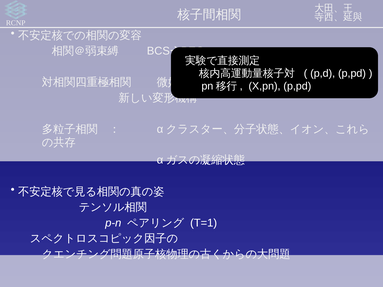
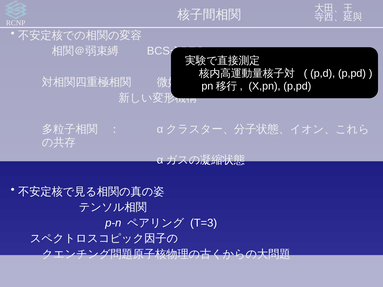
T=1: T=1 -> T=3 (204, 223)
